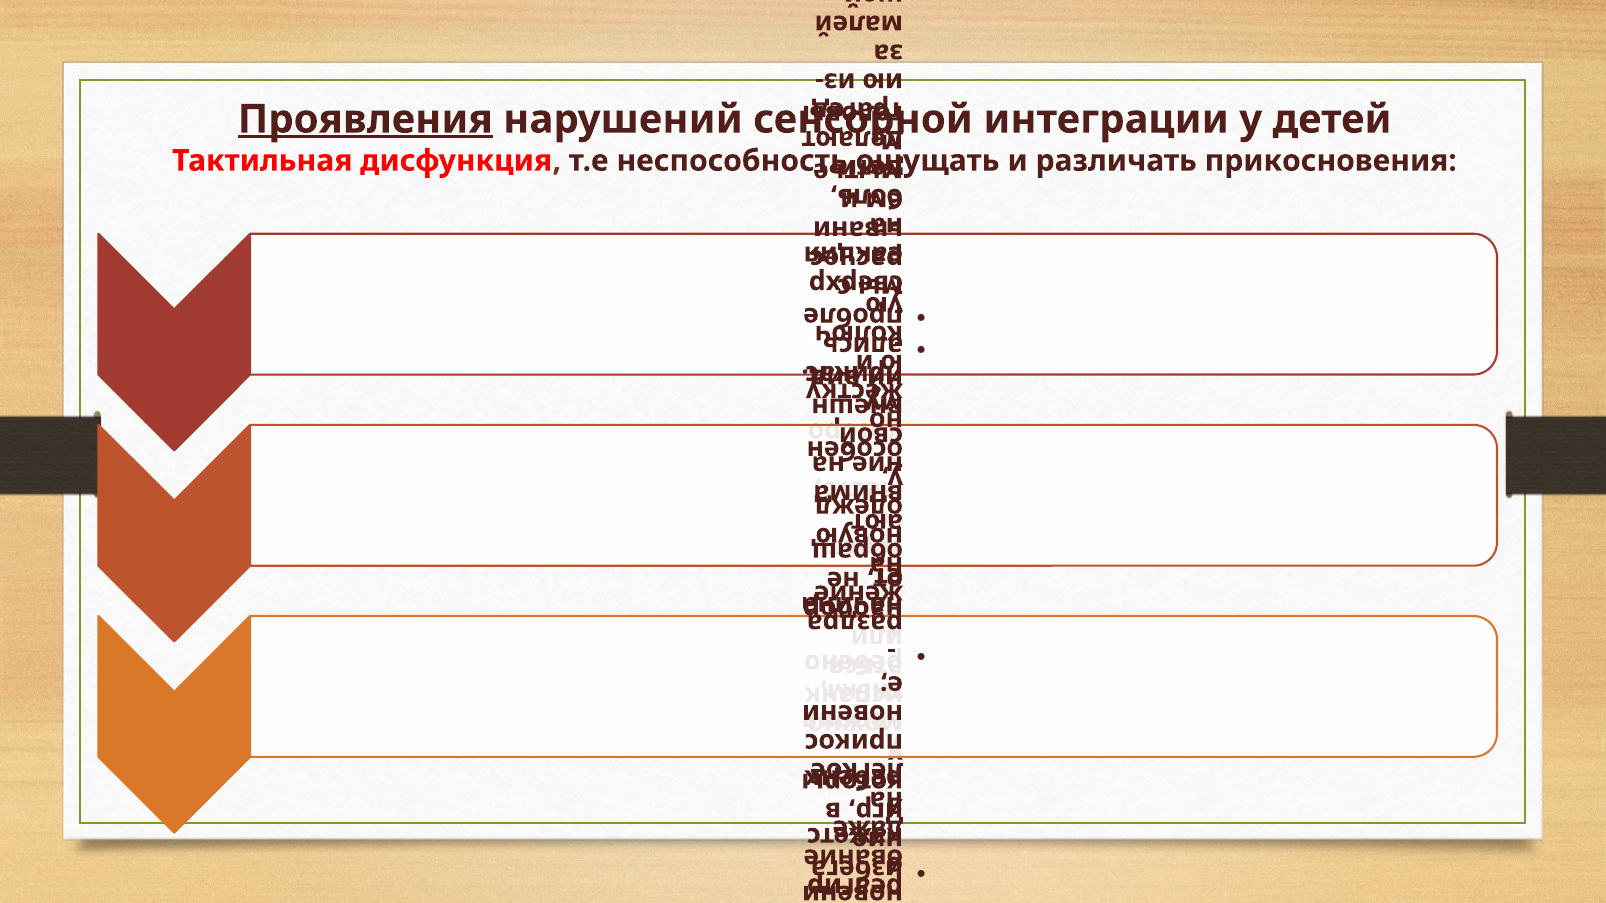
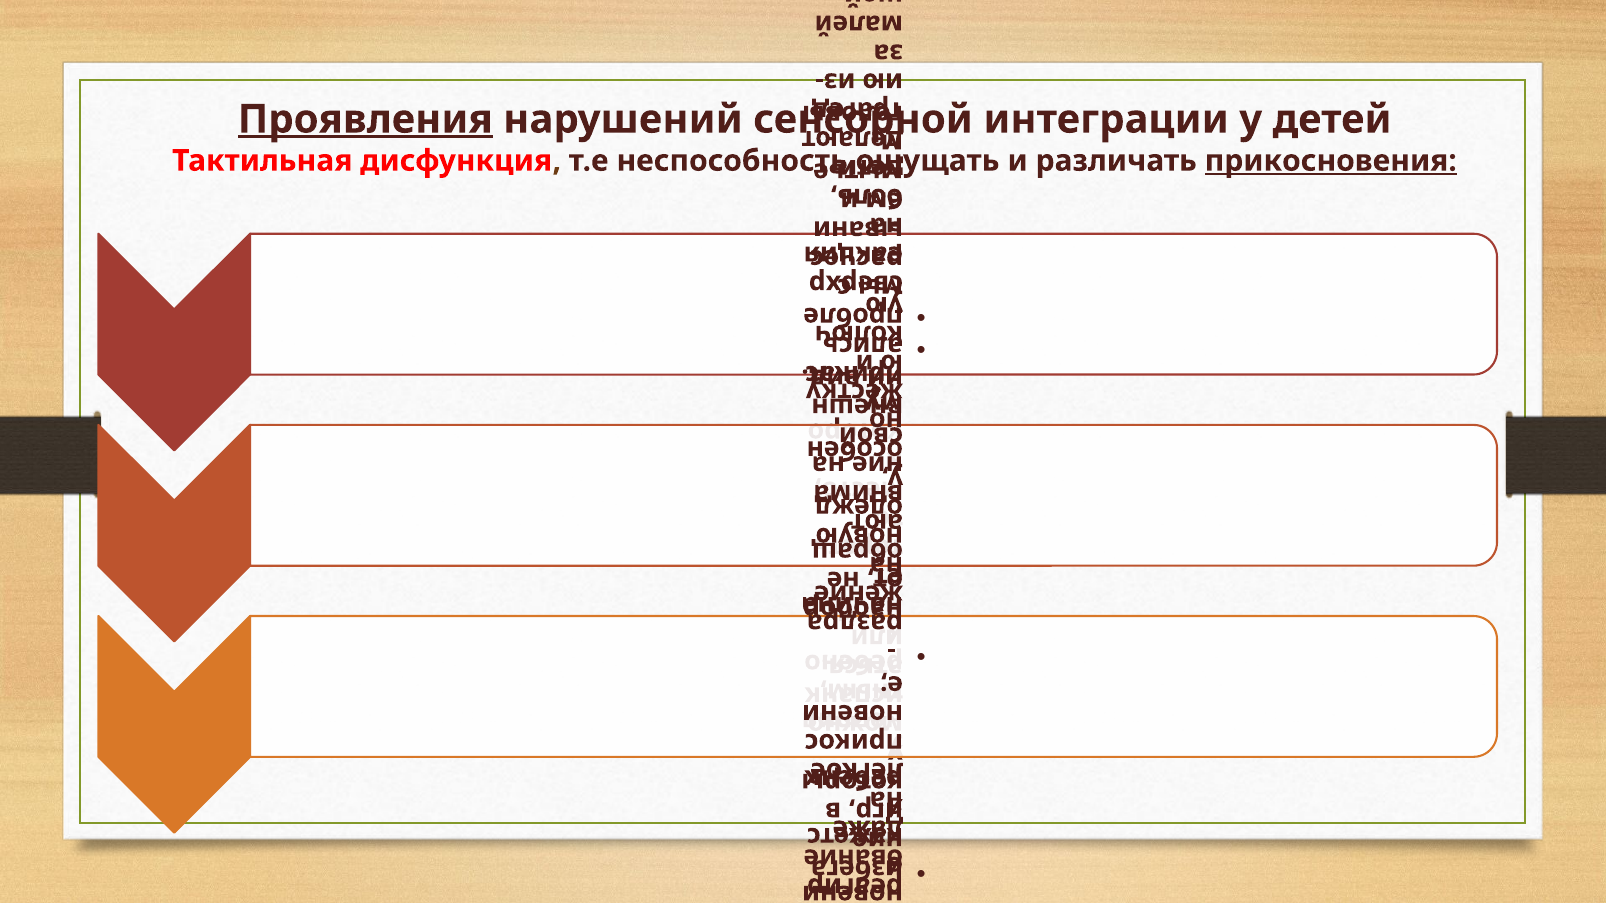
прикосновения underline: none -> present (1331, 161)
